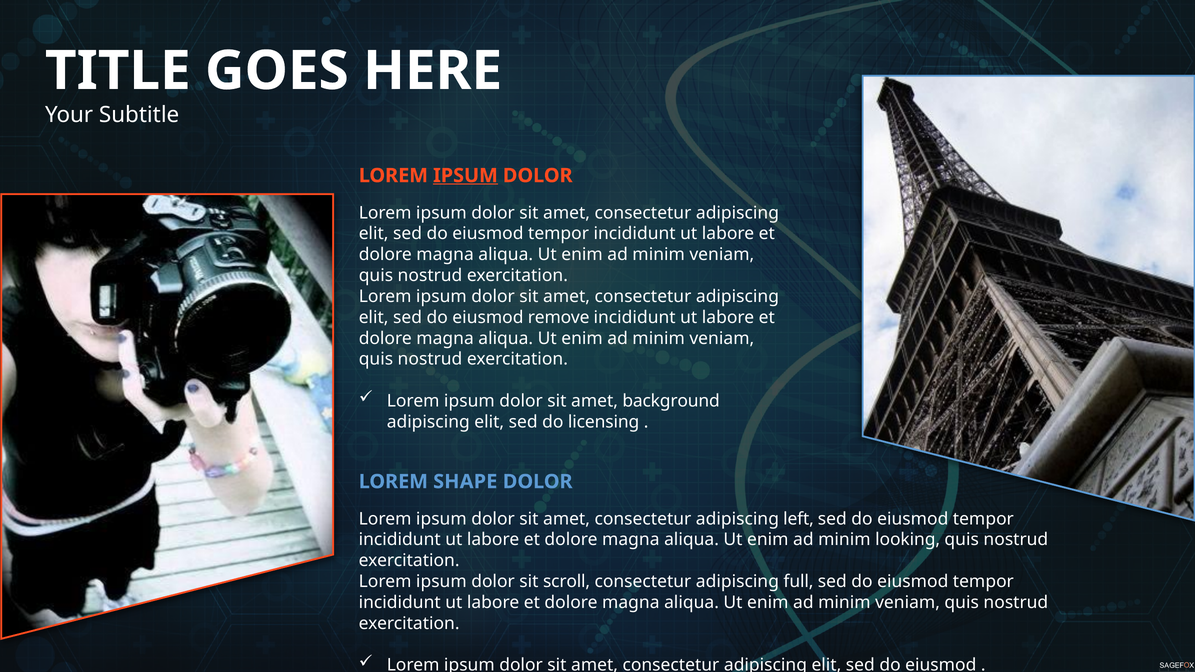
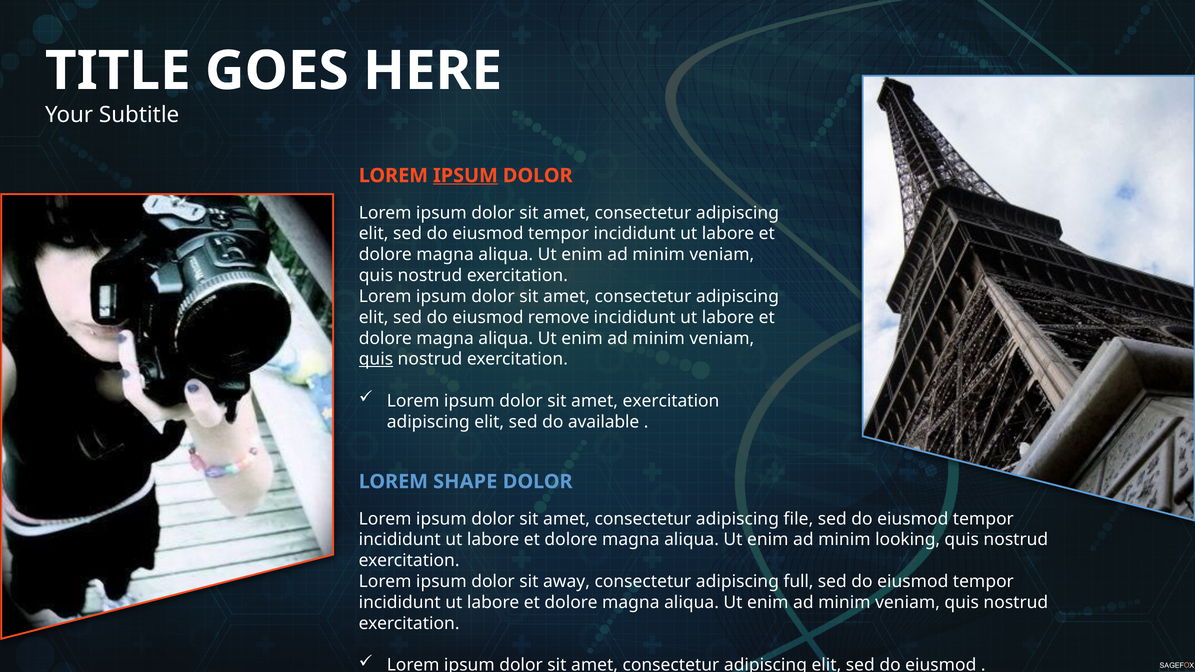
quis underline: none -> present (376, 359)
amet background: background -> exercitation (671, 401)
licensing: licensing -> available (604, 422)
left: left -> file (798, 519)
scroll: scroll -> away (566, 582)
